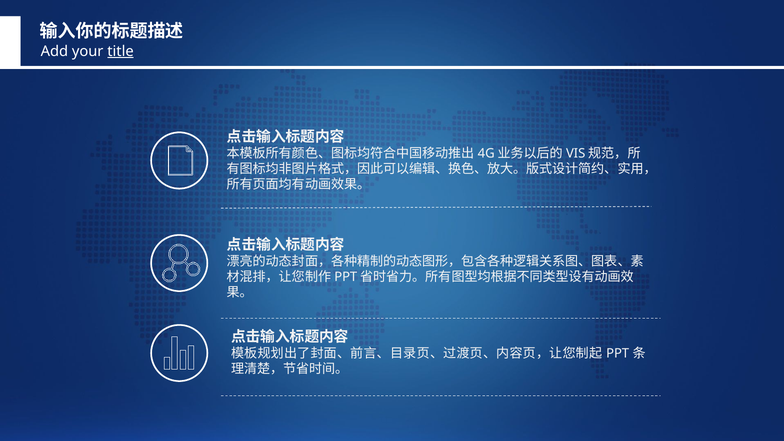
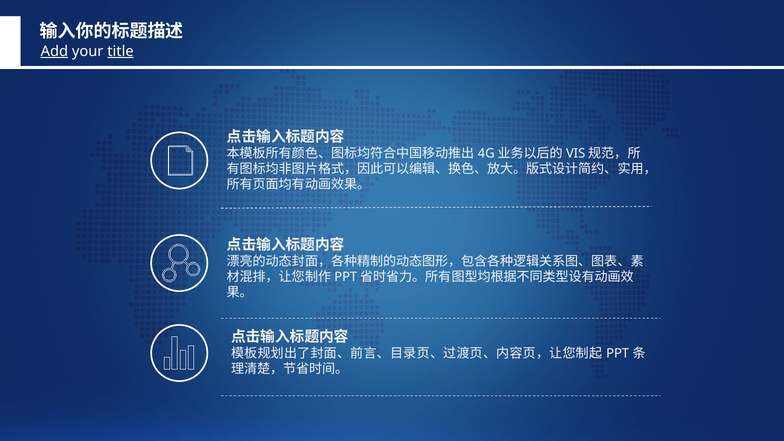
Add underline: none -> present (54, 51)
